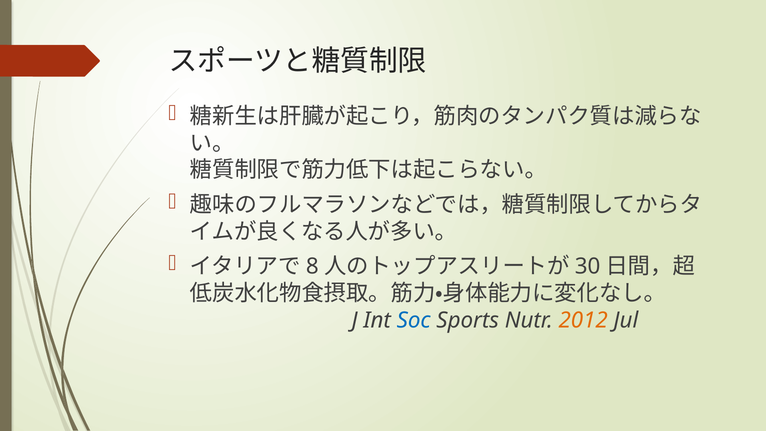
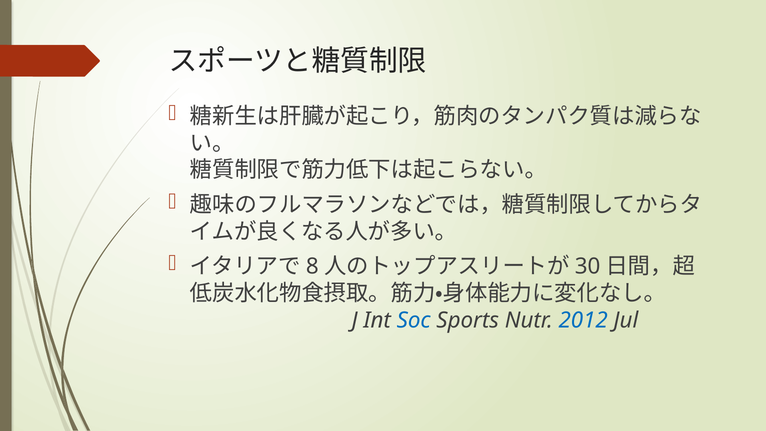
2012 colour: orange -> blue (583, 320)
